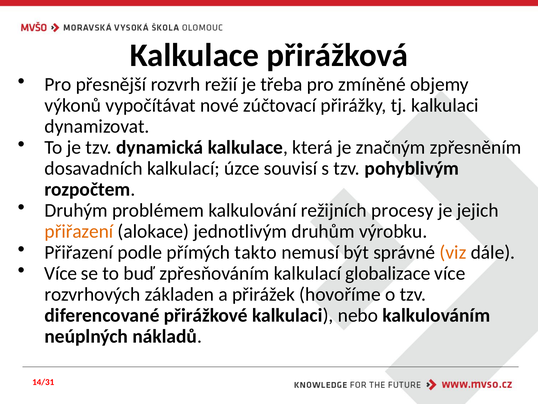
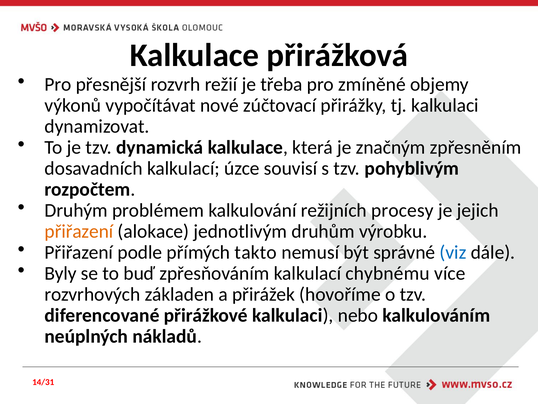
viz colour: orange -> blue (453, 252)
Více: Více -> Byly (61, 273)
globalizace: globalizace -> chybnému (388, 273)
